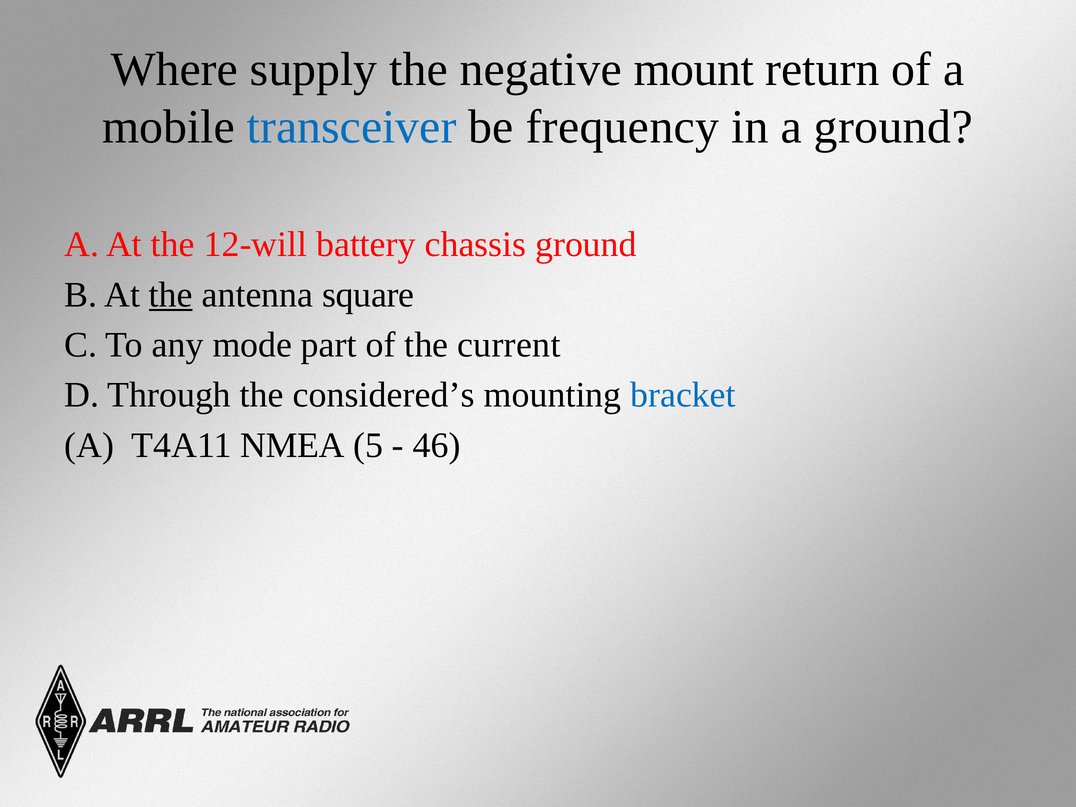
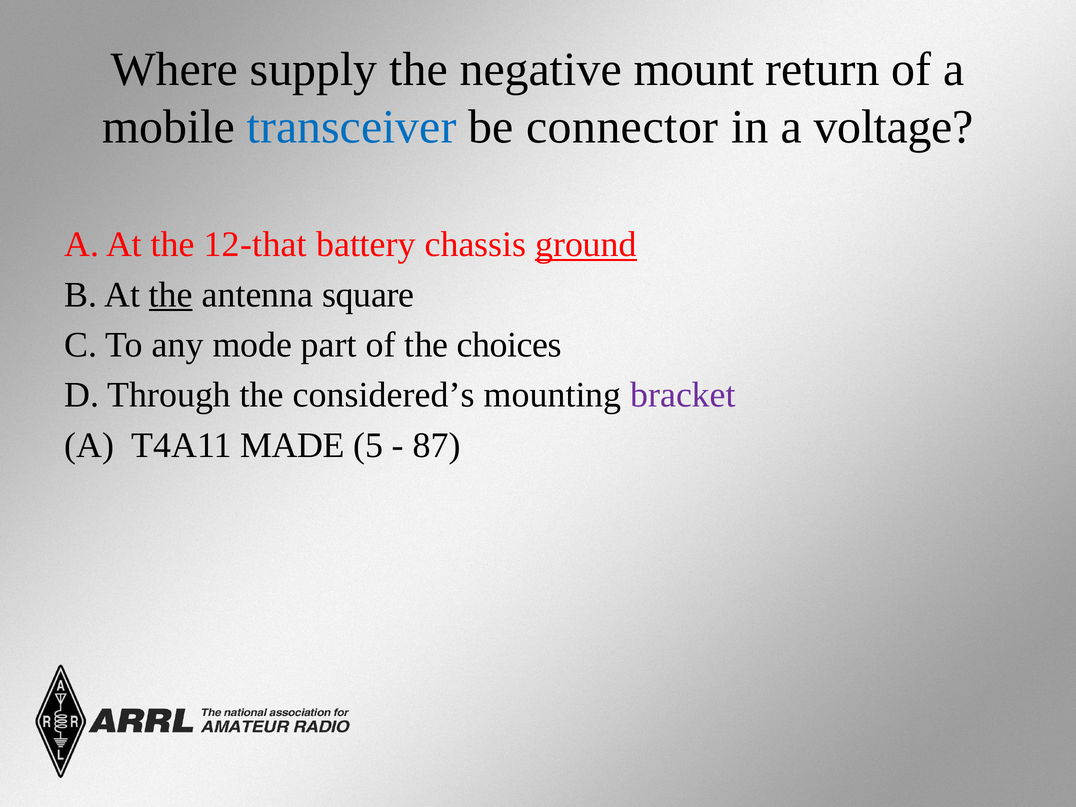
frequency: frequency -> connector (622, 127)
a ground: ground -> voltage (894, 127)
12-will: 12-will -> 12-that (255, 245)
ground underline: none -> present (586, 245)
current: current -> choices (509, 345)
bracket colour: blue -> purple (683, 395)
NMEA: NMEA -> MADE (293, 445)
46: 46 -> 87 (437, 445)
